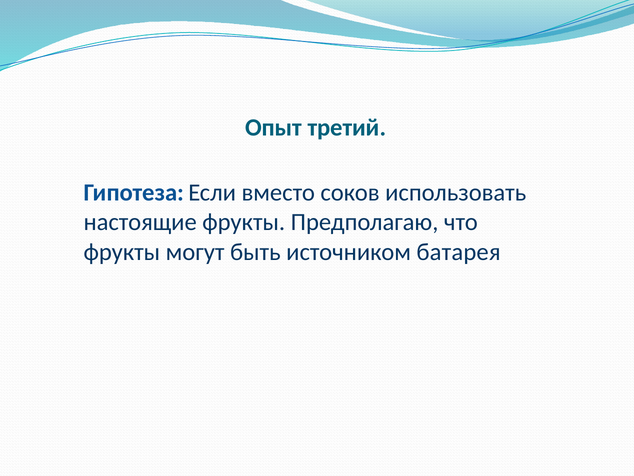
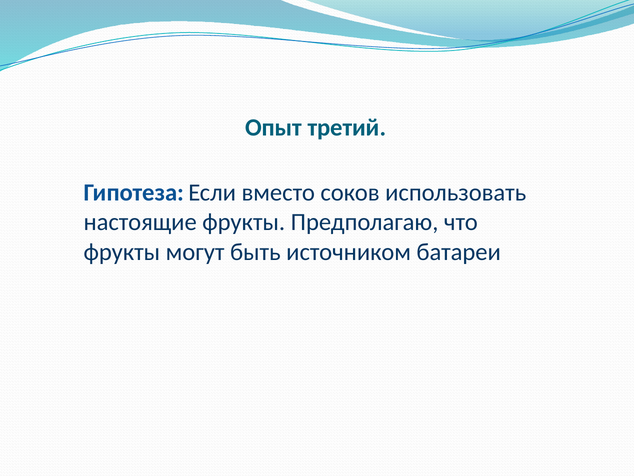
батарея: батарея -> батареи (459, 252)
